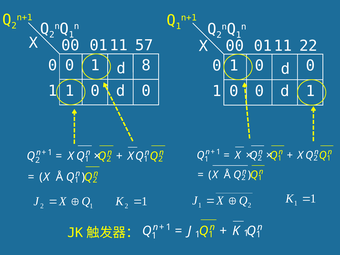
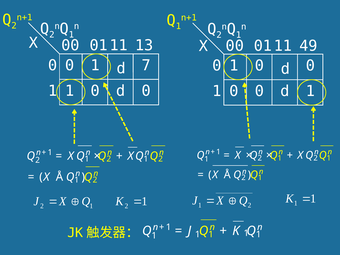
57: 57 -> 13 (144, 45)
22: 22 -> 49 (308, 46)
8: 8 -> 7 (146, 65)
